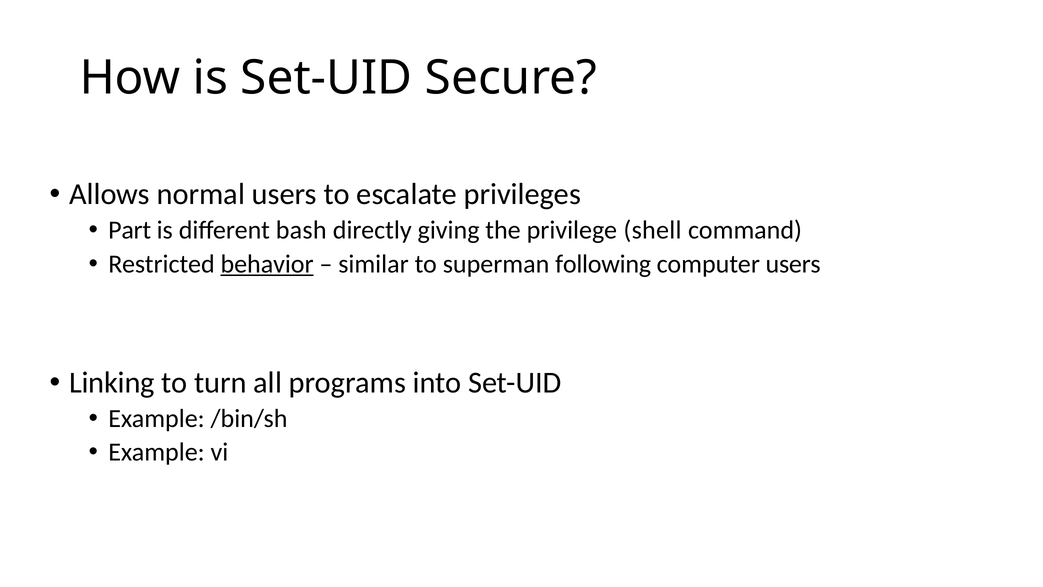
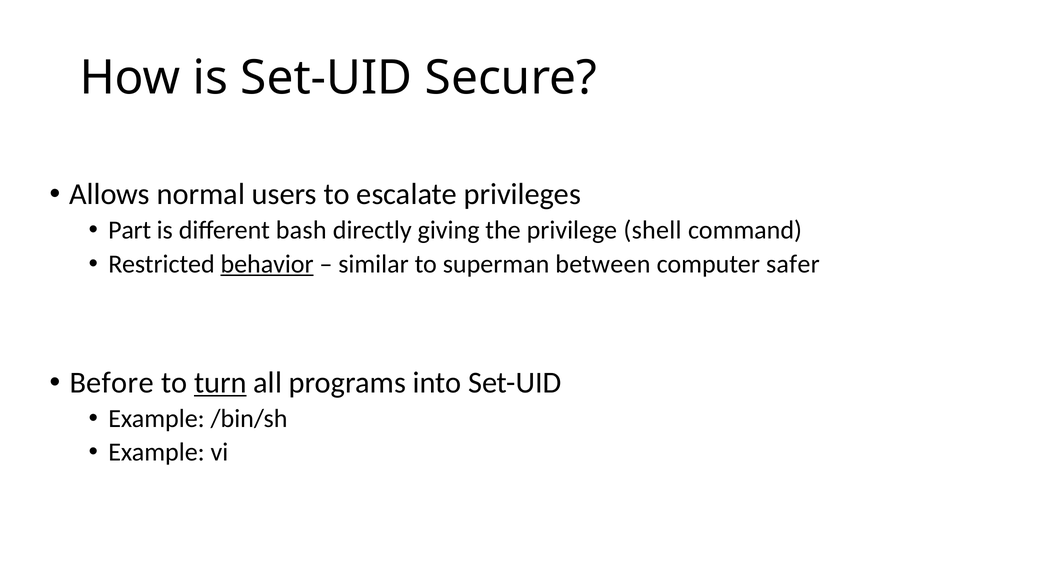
following: following -> between (603, 264)
computer users: users -> safer (793, 264)
Linking: Linking -> Before (112, 382)
turn underline: none -> present (220, 382)
